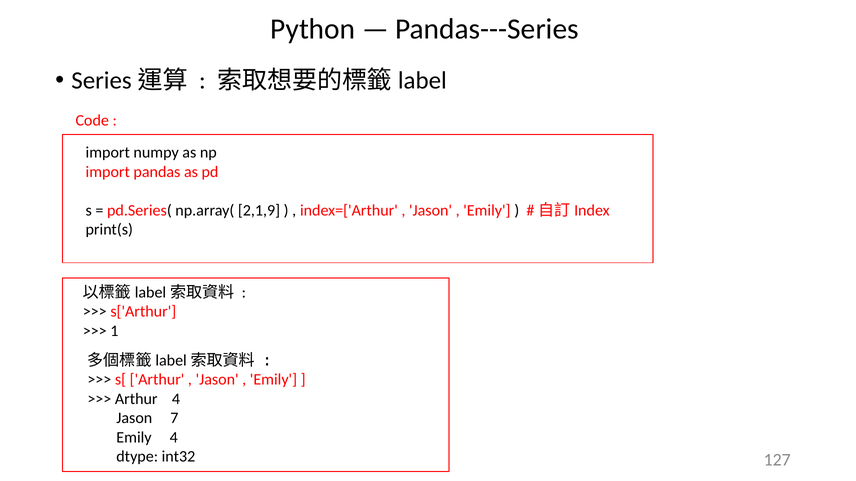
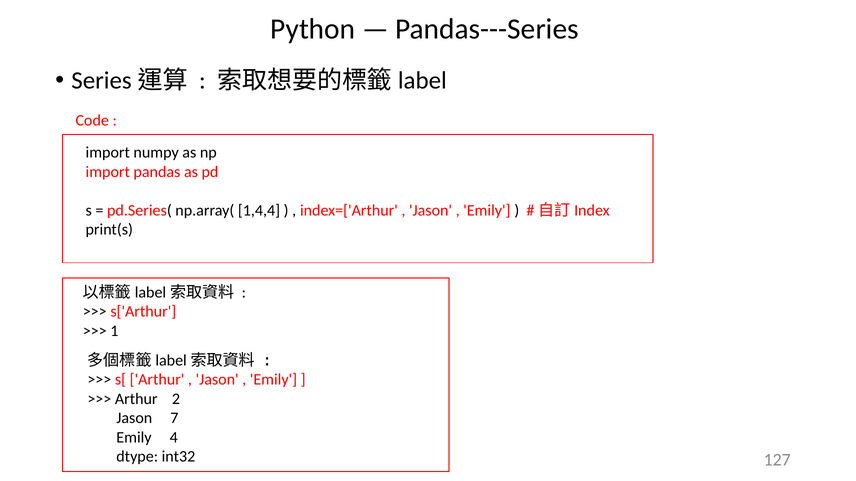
2,1,9: 2,1,9 -> 1,4,4 (259, 211)
Arthur 4: 4 -> 2 (176, 399)
